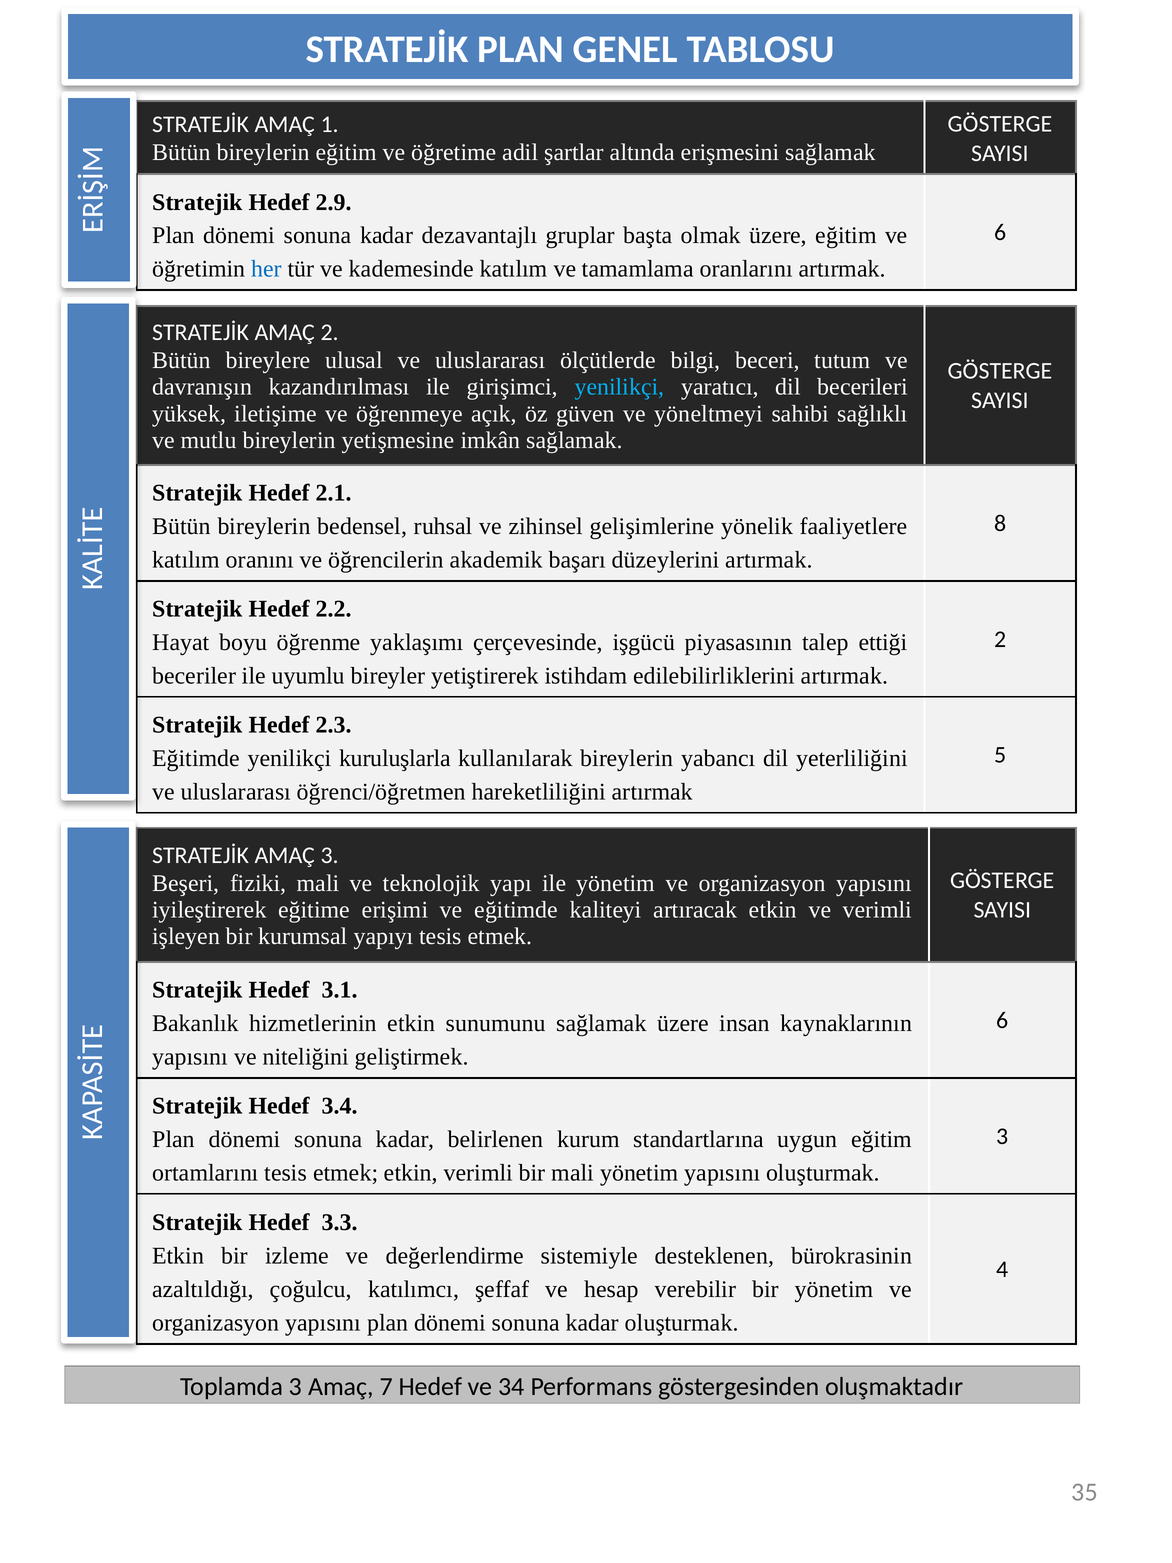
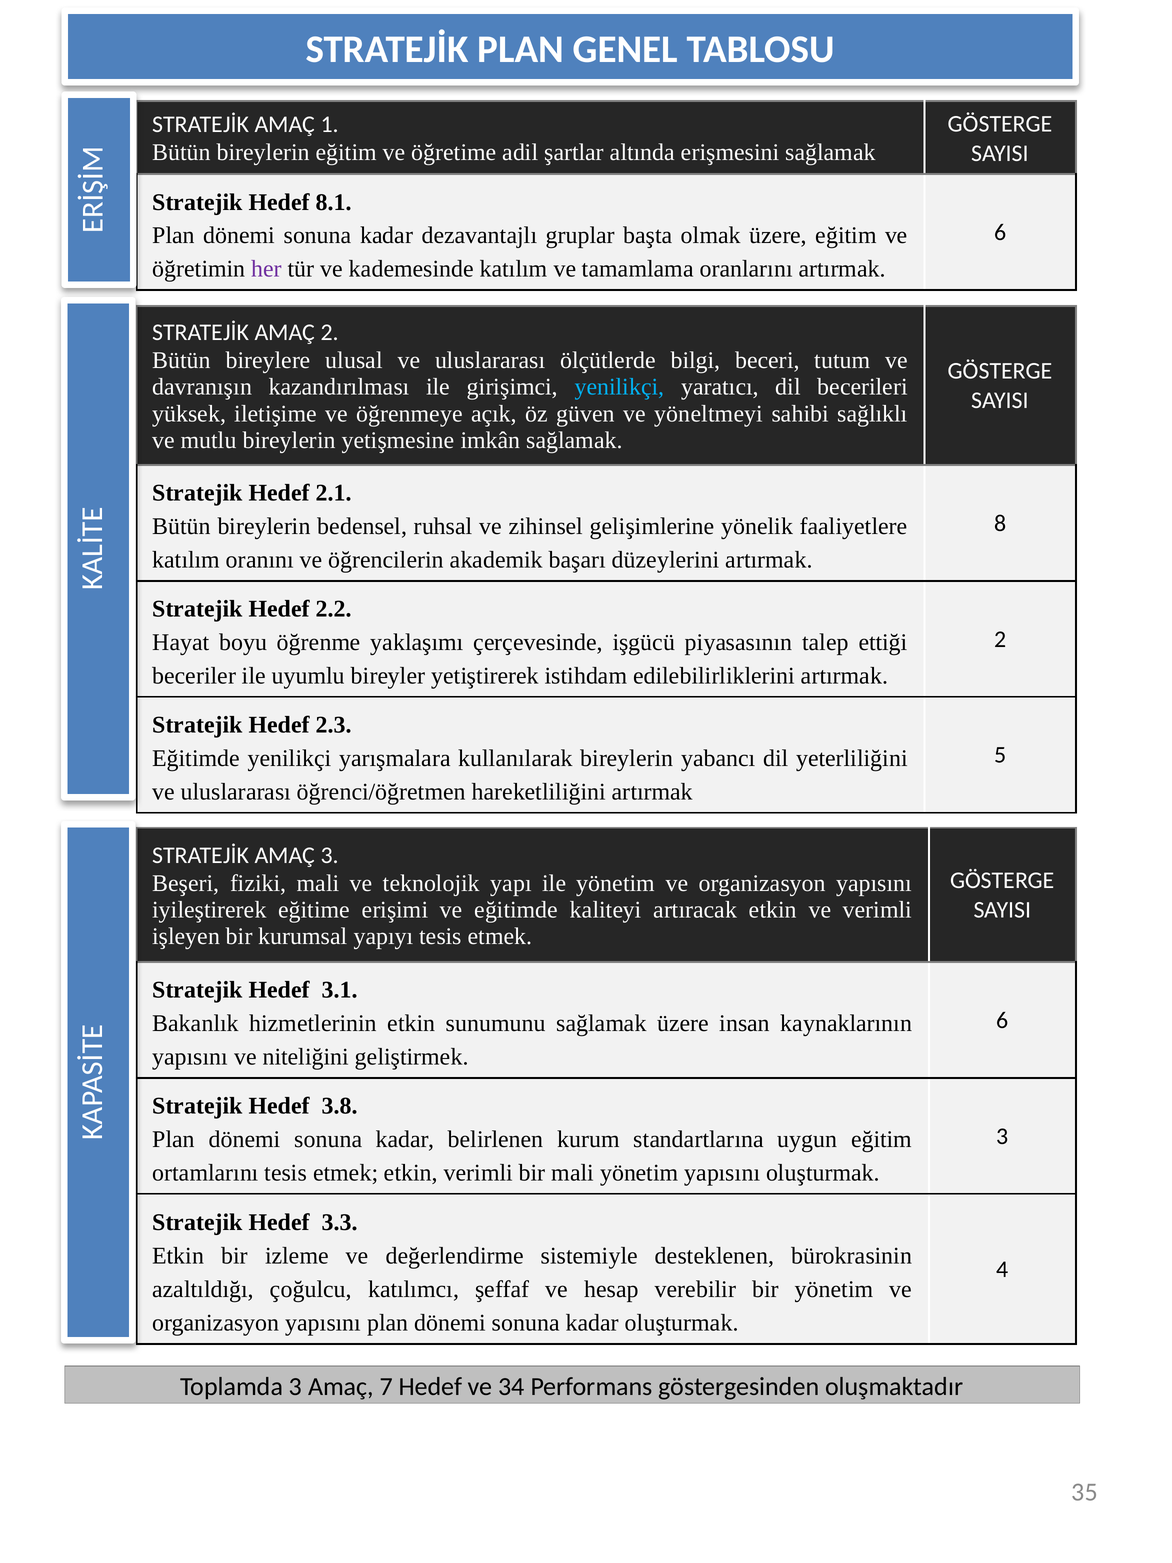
2.9: 2.9 -> 8.1 (334, 202)
her colour: blue -> purple (266, 269)
kuruluşlarla: kuruluşlarla -> yarışmalara (395, 758)
3.4: 3.4 -> 3.8 (340, 1106)
